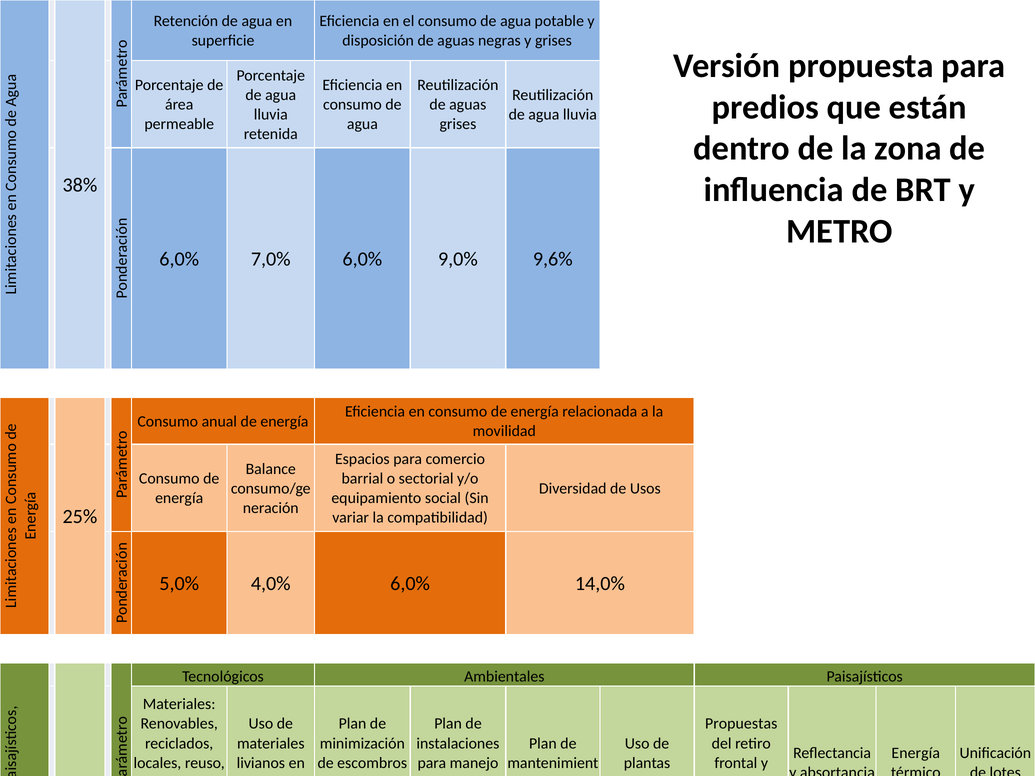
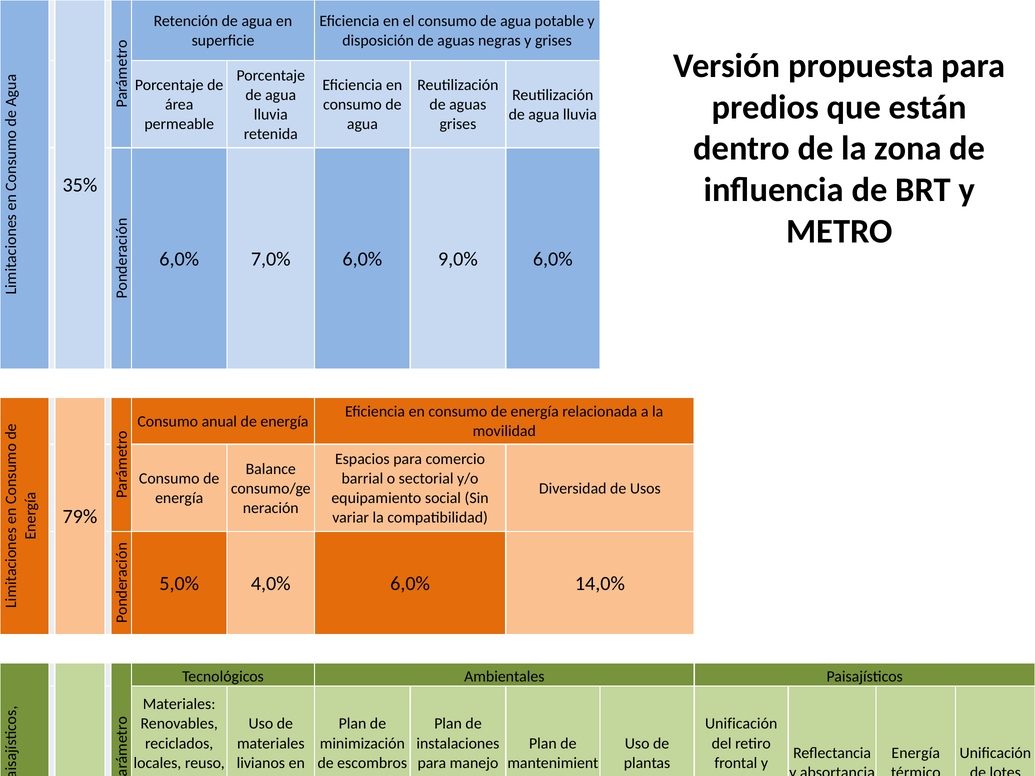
38%: 38% -> 35% (80, 185)
9,0% 9,6%: 9,6% -> 6,0% (553, 259)
25%: 25% -> 79% (80, 517)
Propuestas: Propuestas -> Unificación (741, 724)
